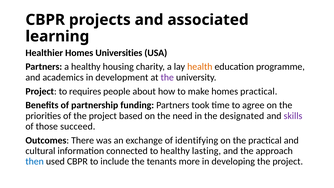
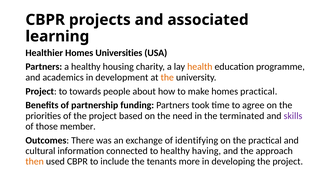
the colour: purple -> orange (167, 77)
requires: requires -> towards (85, 91)
designated: designated -> terminated (242, 116)
succeed: succeed -> member (78, 126)
lasting: lasting -> having (206, 151)
then colour: blue -> orange (35, 161)
